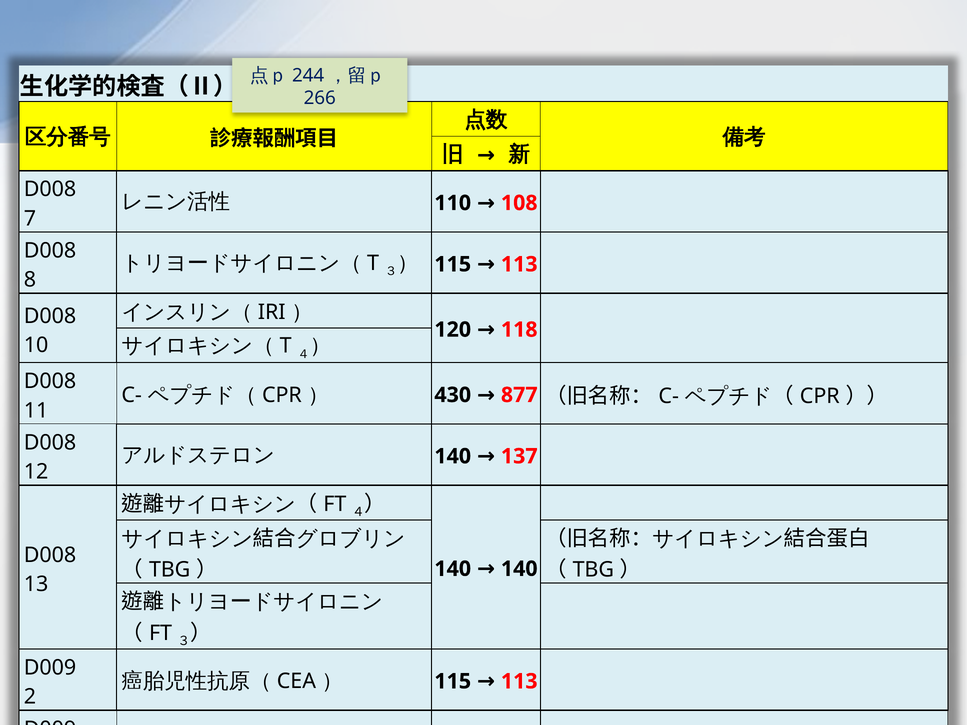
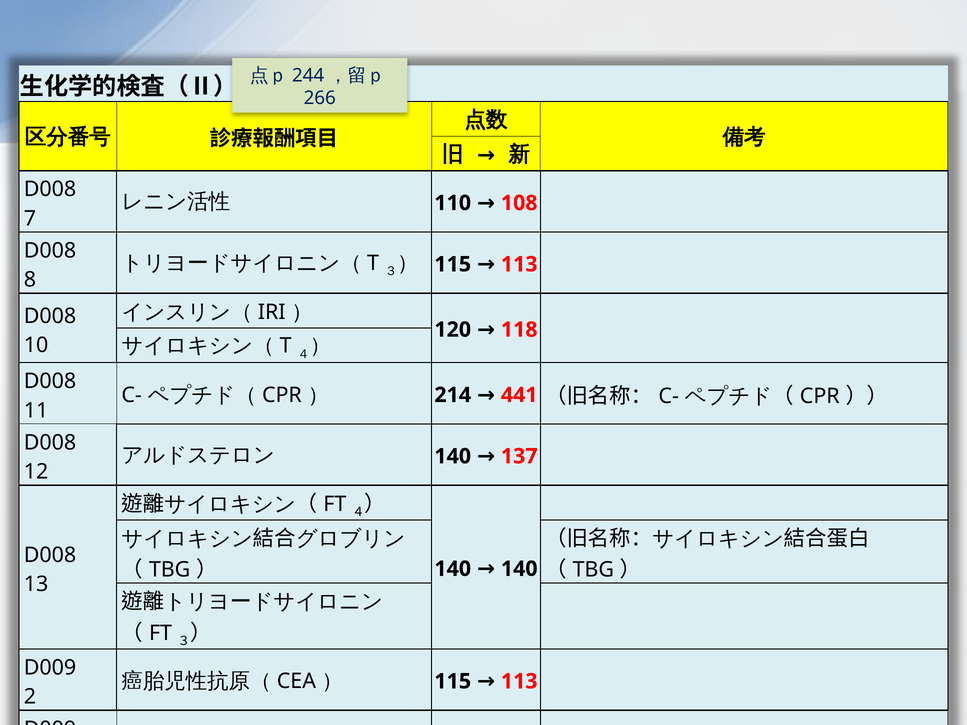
430: 430 -> 214 (453, 395)
877: 877 -> 441 (519, 395)
